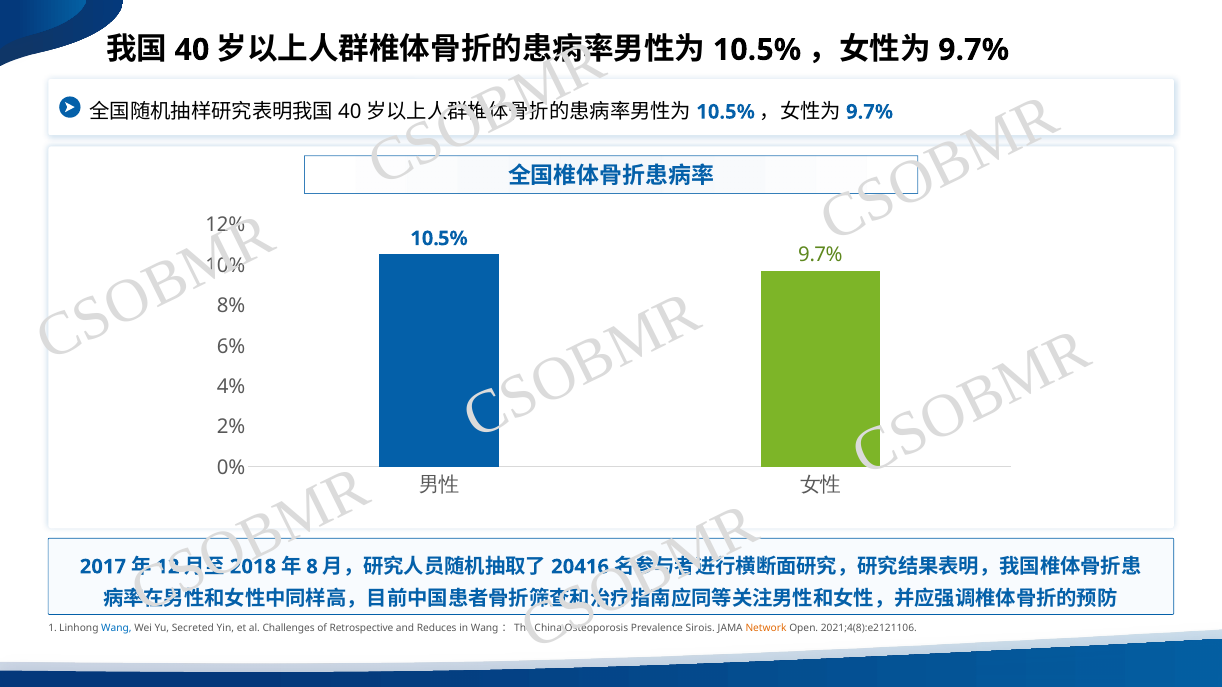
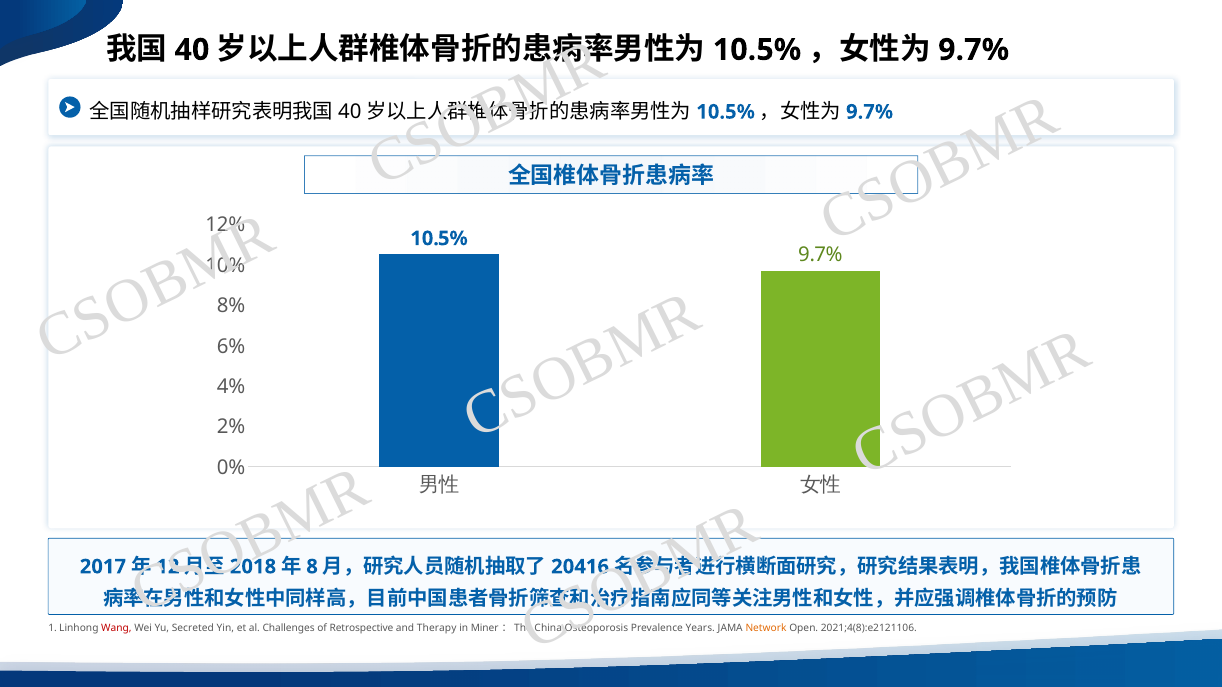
Wang colour: blue -> red (116, 628)
Reduces: Reduces -> Therapy (437, 628)
in Wang: Wang -> Miner (485, 628)
Sirois: Sirois -> Years (700, 628)
